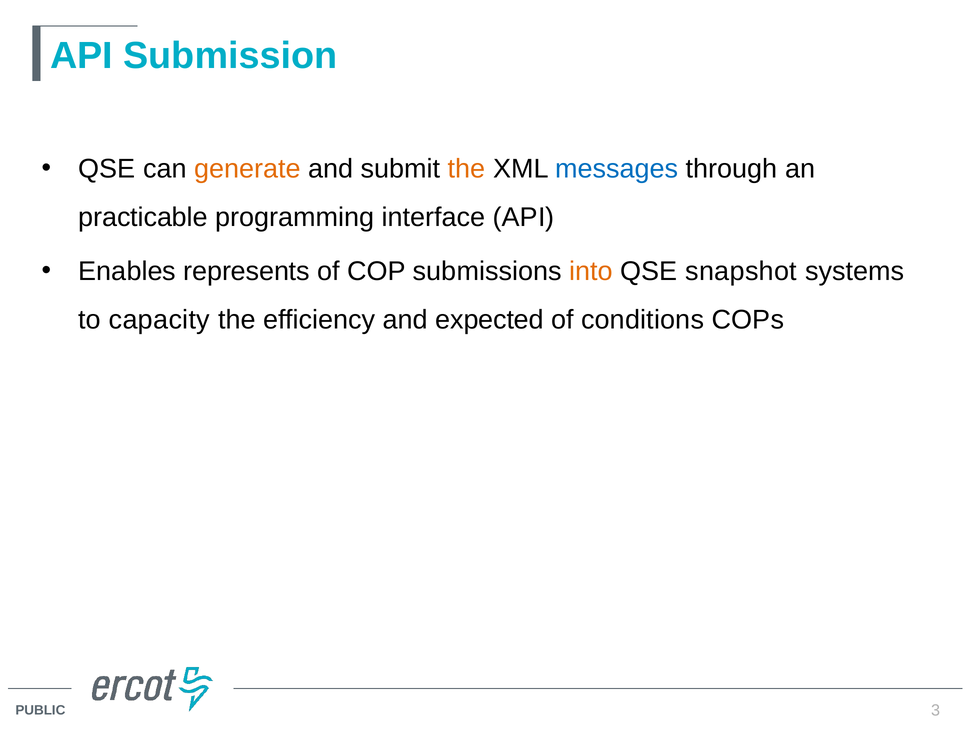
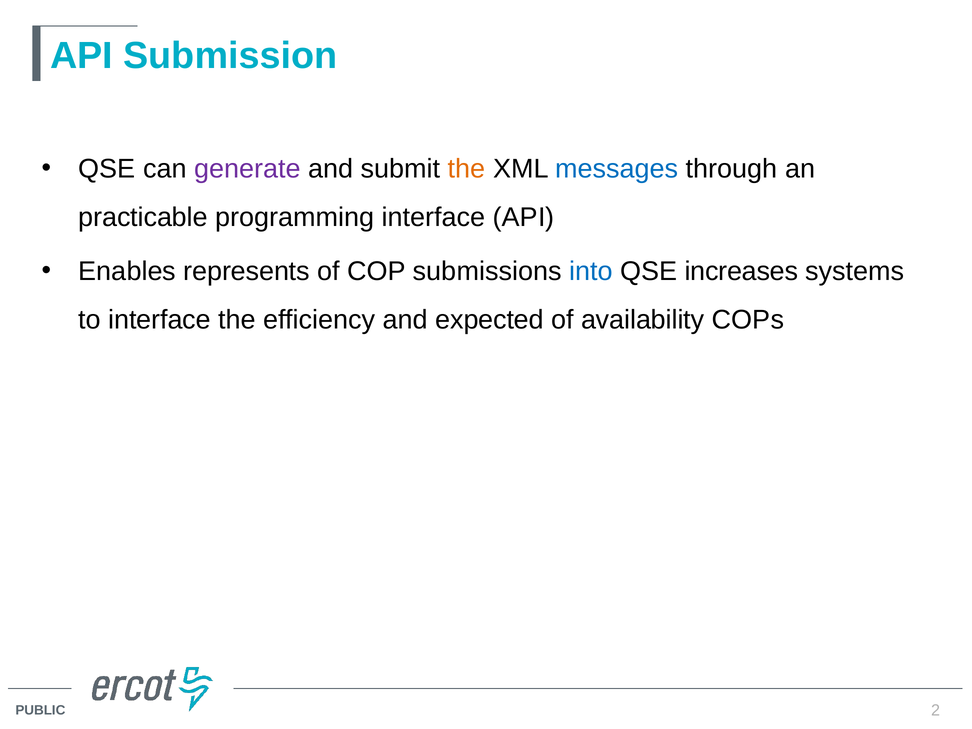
generate colour: orange -> purple (247, 169)
into colour: orange -> blue (591, 271)
snapshot: snapshot -> increases (741, 271)
to capacity: capacity -> interface (160, 320)
conditions: conditions -> availability (643, 320)
3: 3 -> 2 (936, 710)
